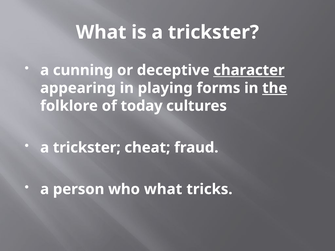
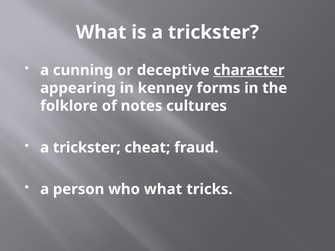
playing: playing -> kenney (165, 88)
the underline: present -> none (275, 88)
today: today -> notes (142, 106)
